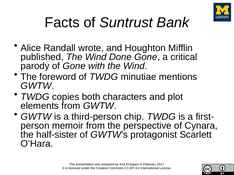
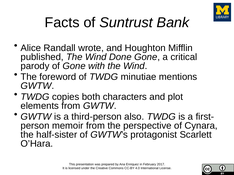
chip: chip -> also (134, 117)
